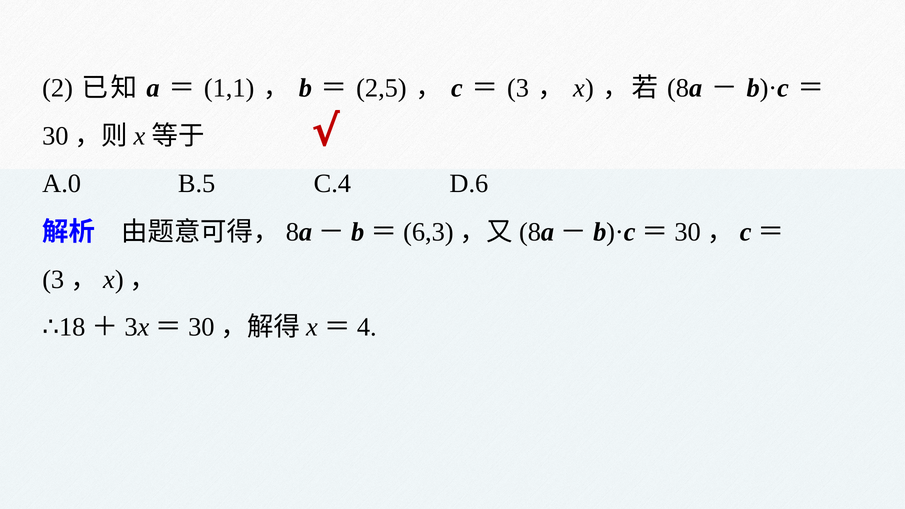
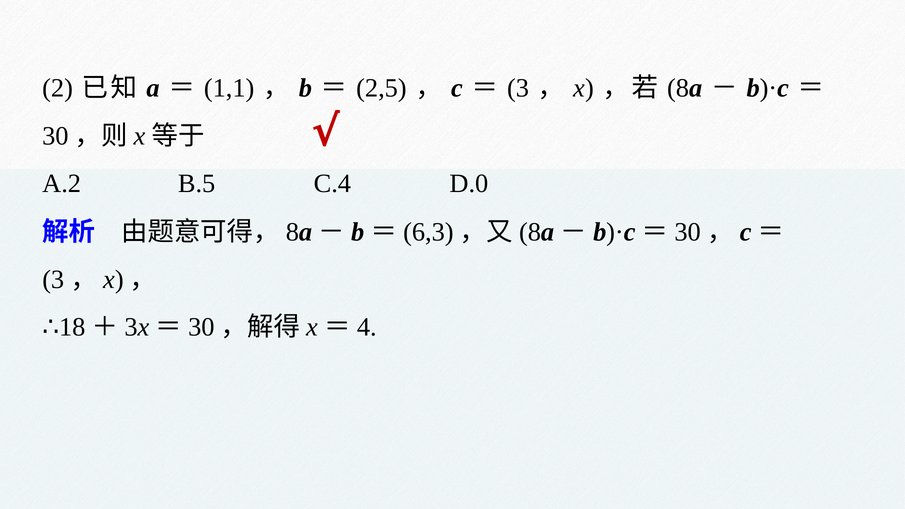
A.0: A.0 -> A.2 (62, 183)
D.6: D.6 -> D.0 (469, 183)
